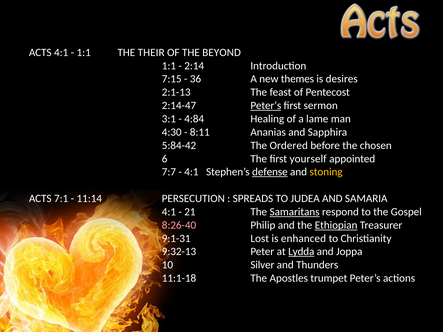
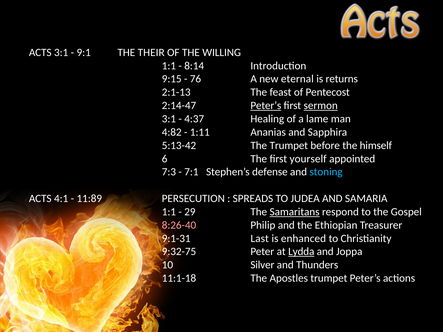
ACTS 4:1: 4:1 -> 3:1 (61, 52)
1:1: 1:1 -> 9:1 (84, 52)
BEYOND: BEYOND -> WILLING (222, 52)
2:14: 2:14 -> 8:14 (194, 66)
7:15: 7:15 -> 9:15 (172, 79)
36: 36 -> 76 (195, 79)
themes: themes -> eternal (297, 79)
desires: desires -> returns (342, 79)
sermon underline: none -> present (321, 106)
4:84: 4:84 -> 4:37 (194, 119)
4:30: 4:30 -> 4:82 (172, 132)
8:11: 8:11 -> 1:11 (200, 132)
5:84-42: 5:84-42 -> 5:13-42 (179, 146)
The Ordered: Ordered -> Trumpet (289, 146)
chosen: chosen -> himself (376, 146)
7:7: 7:7 -> 7:3 (169, 172)
4:1: 4:1 -> 7:1 (191, 172)
defense underline: present -> none (270, 172)
stoning colour: yellow -> light blue (326, 172)
7:1: 7:1 -> 4:1 (61, 199)
11:14: 11:14 -> 11:89 (89, 199)
4:1: 4:1 -> 1:1 (169, 212)
21: 21 -> 29 (190, 212)
Ethiopian underline: present -> none (336, 225)
Lost: Lost -> Last (260, 239)
9:32-13: 9:32-13 -> 9:32-75 (179, 252)
